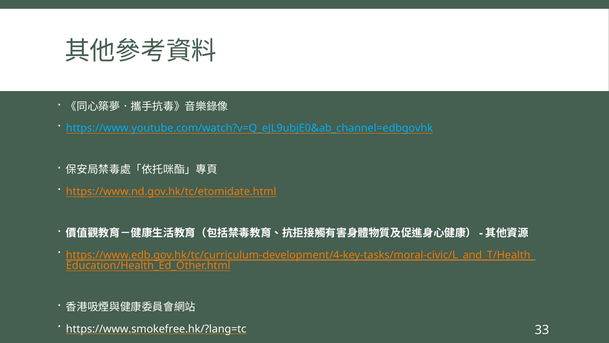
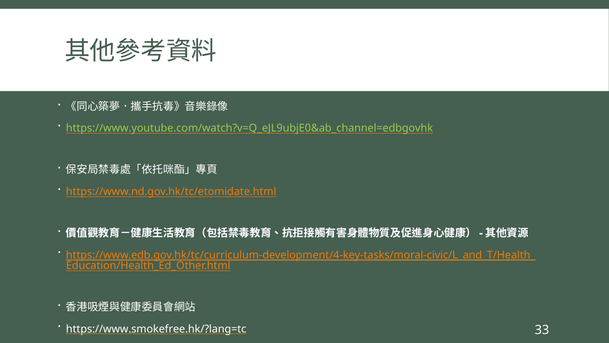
https://www.youtube.com/watch?v=Q_eJL9ubjE0&ab_channel=edbgovhk colour: light blue -> light green (250, 128)
